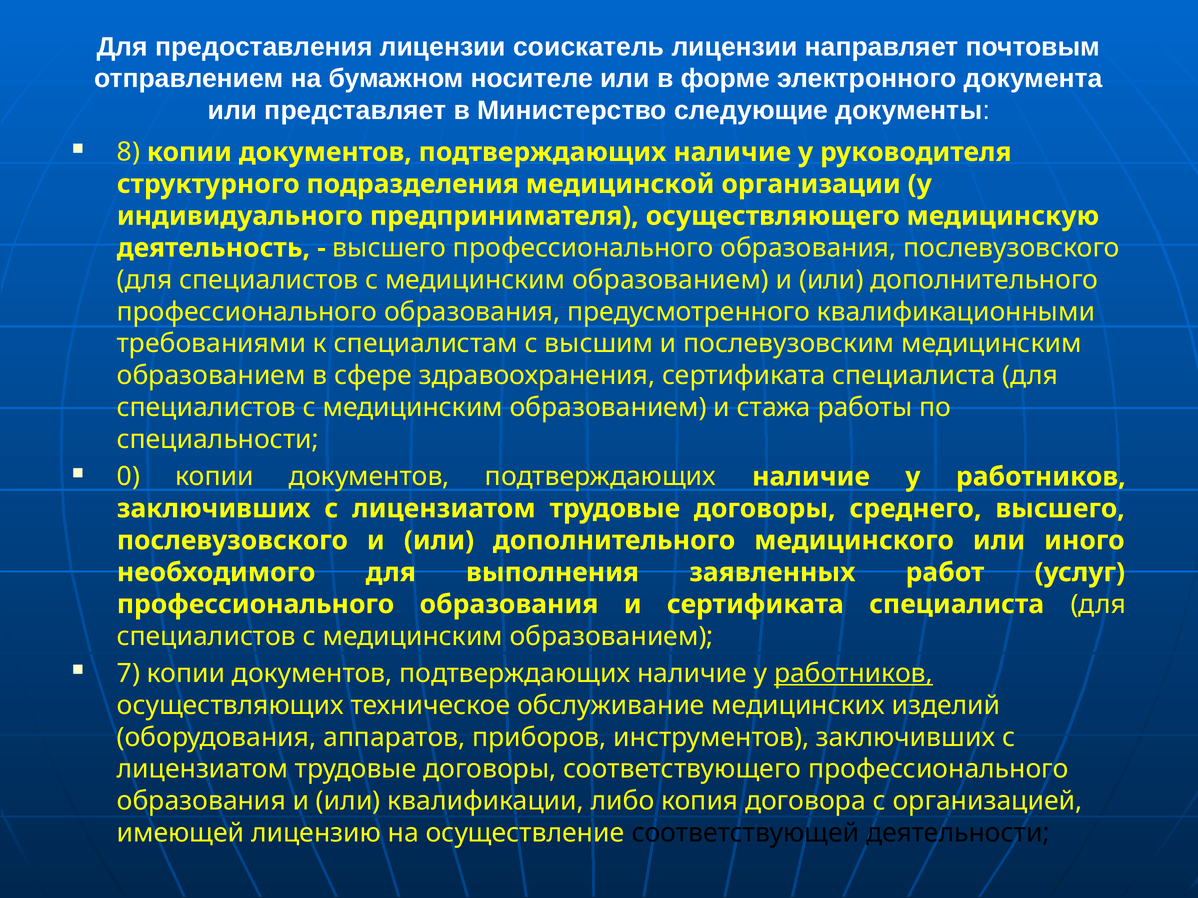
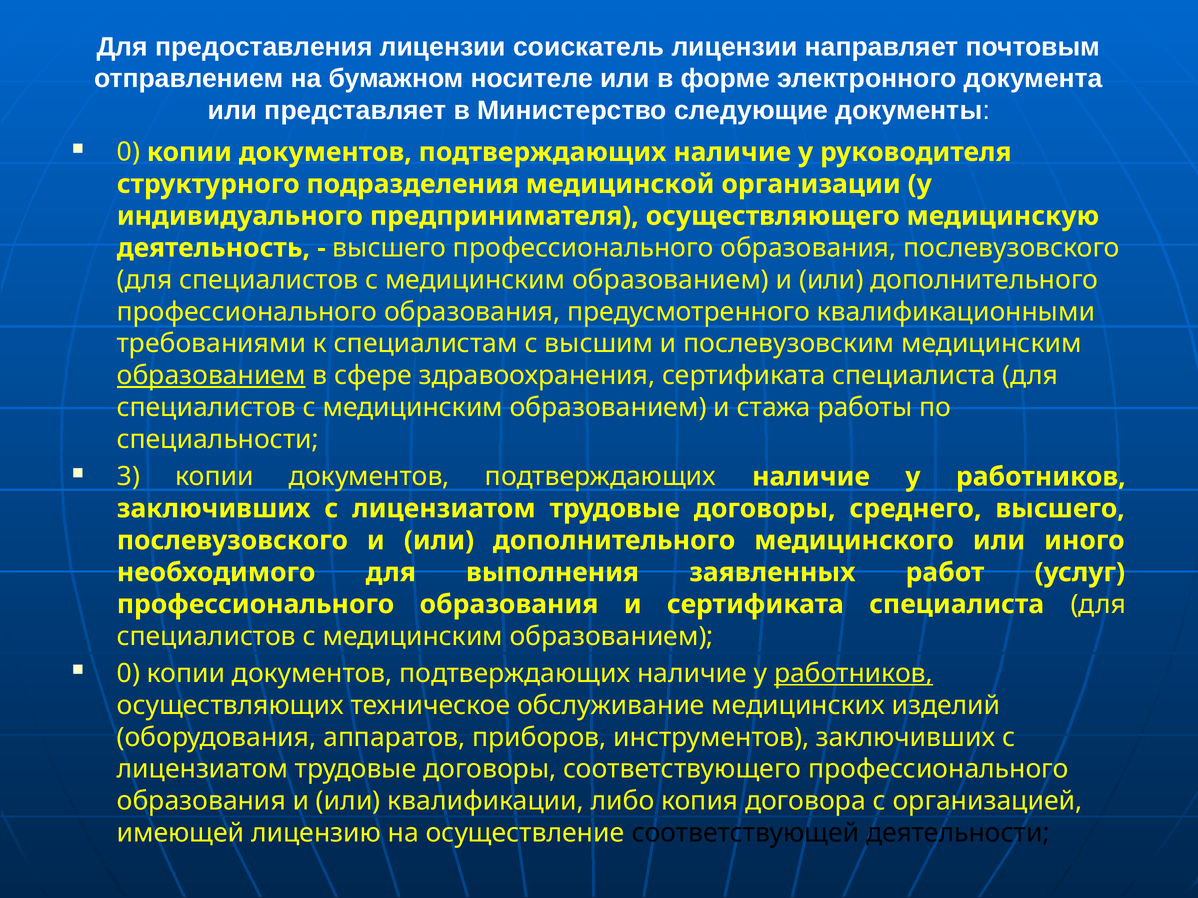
8: 8 -> 0 (128, 152)
образованием underline: none -> present (211, 376)
0: 0 -> 3 (128, 477)
7: 7 -> 0 (128, 674)
